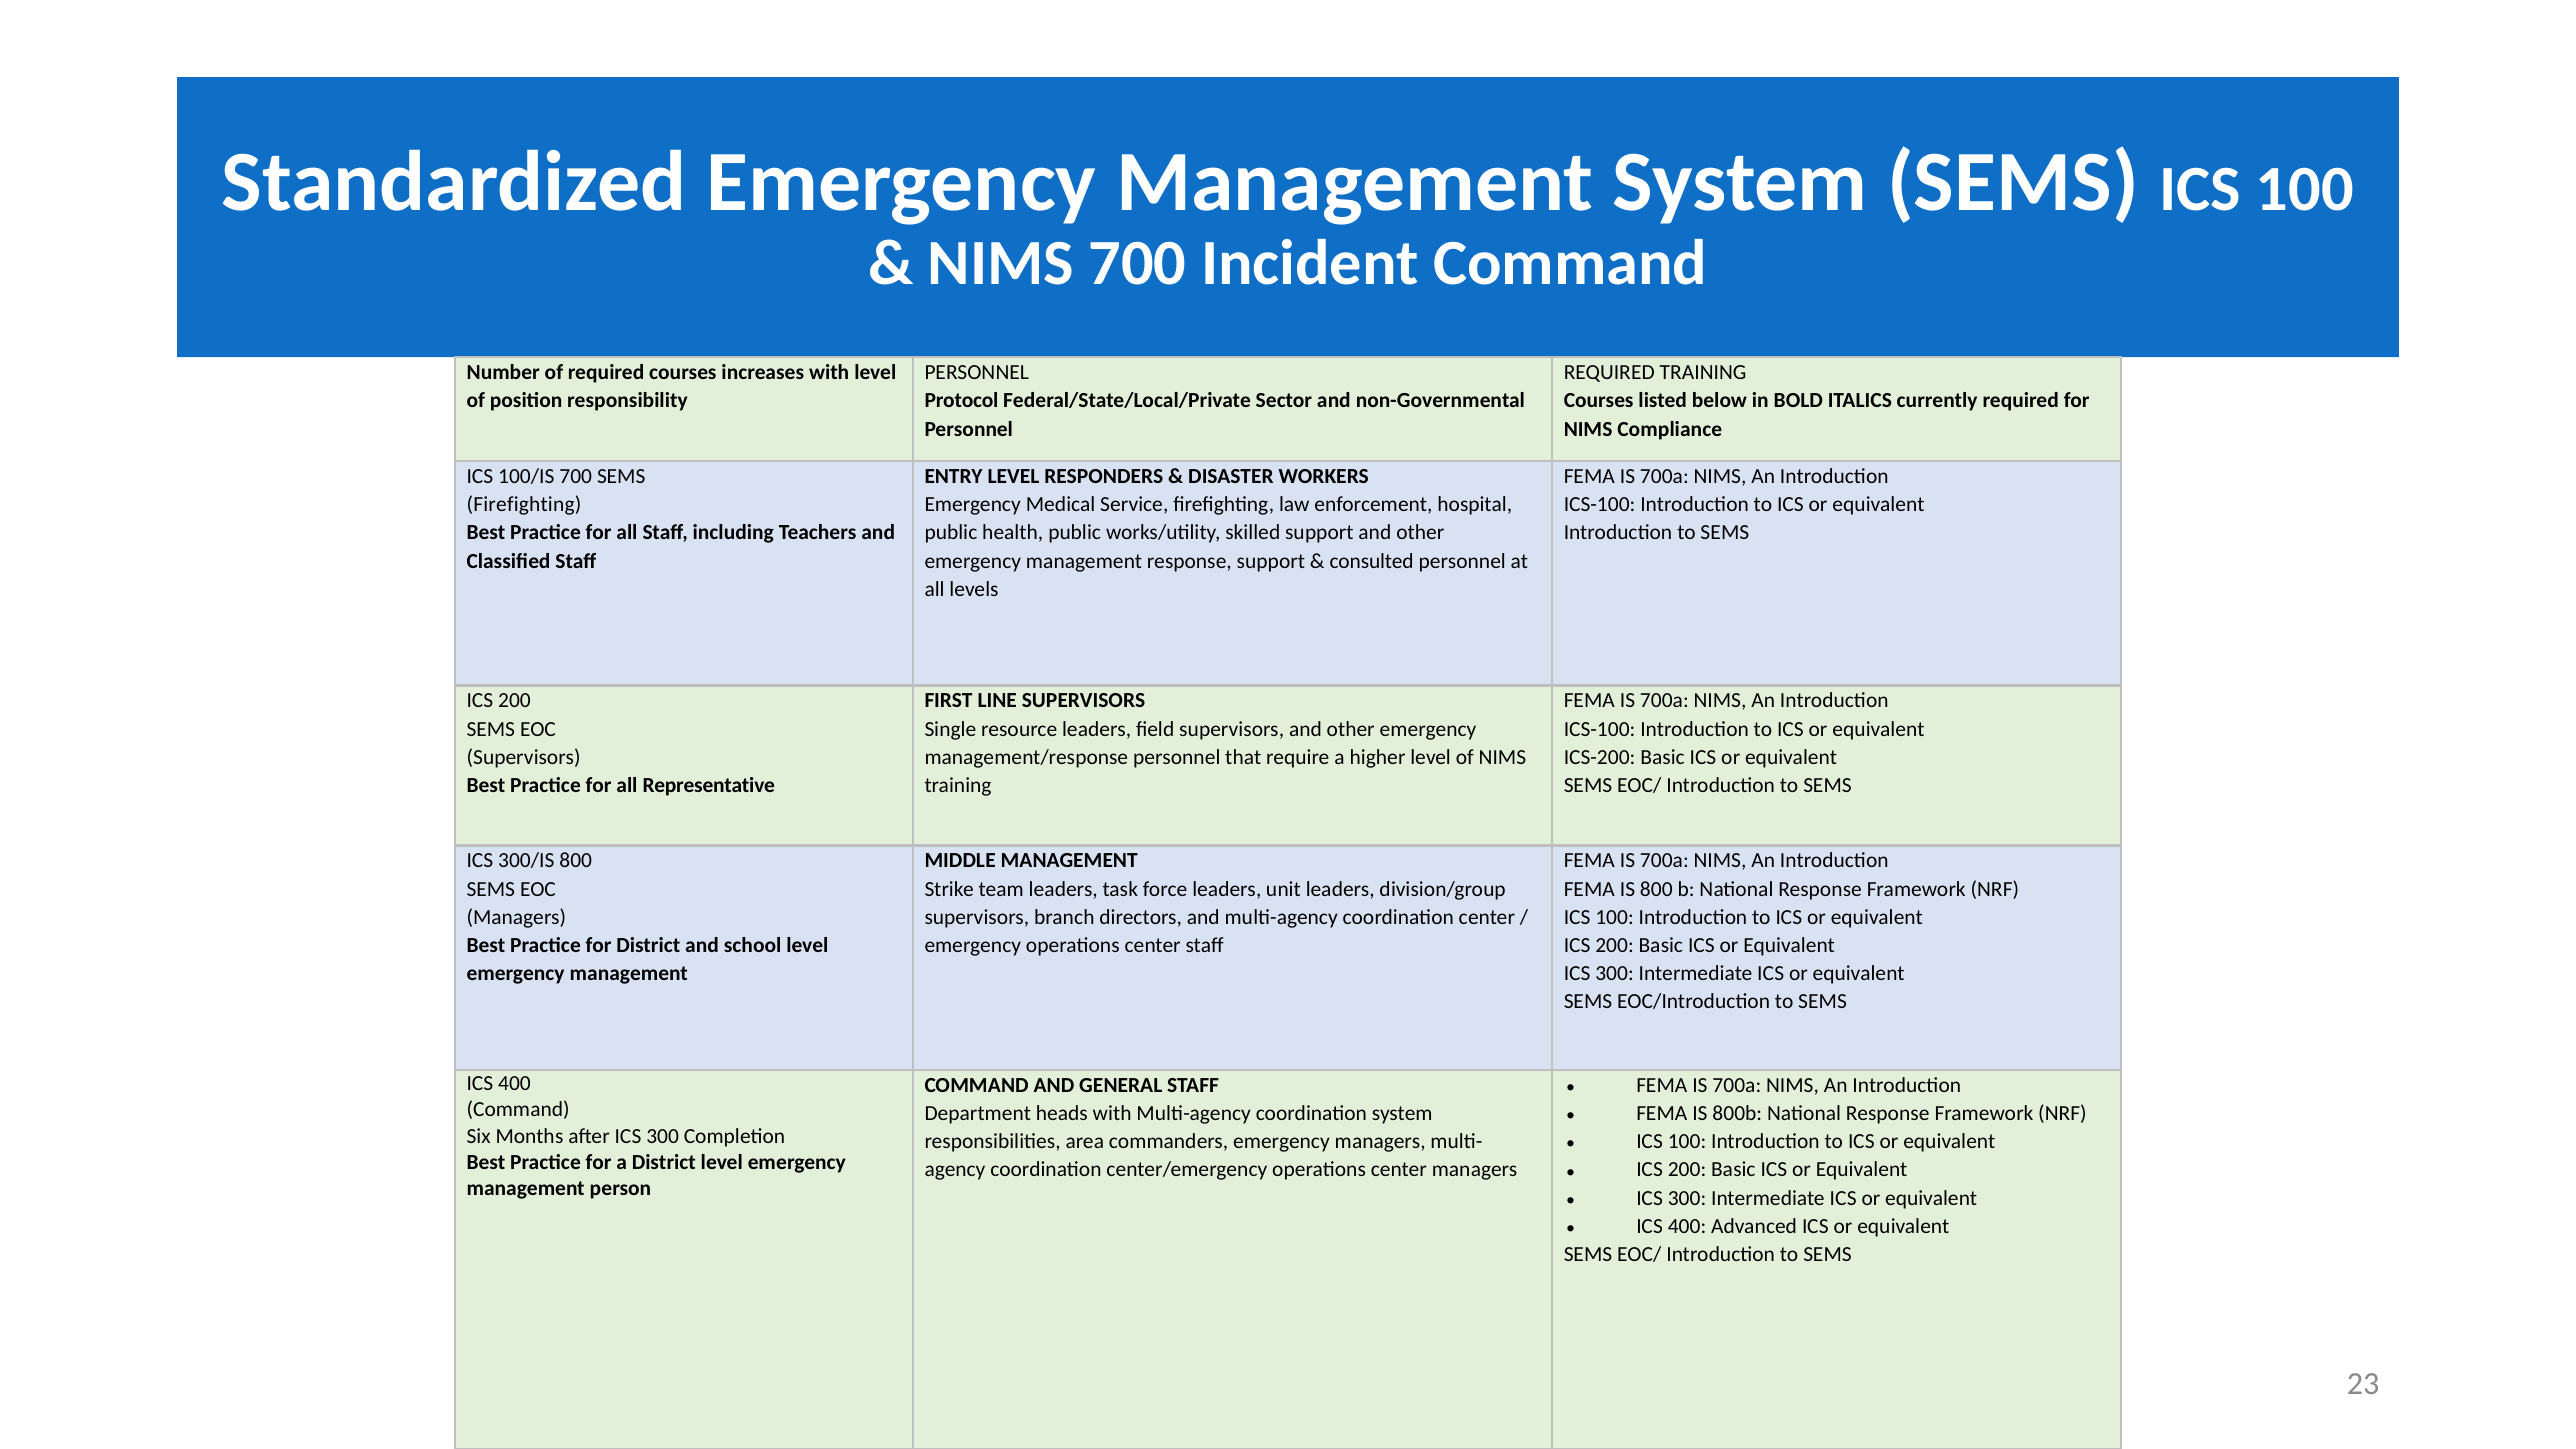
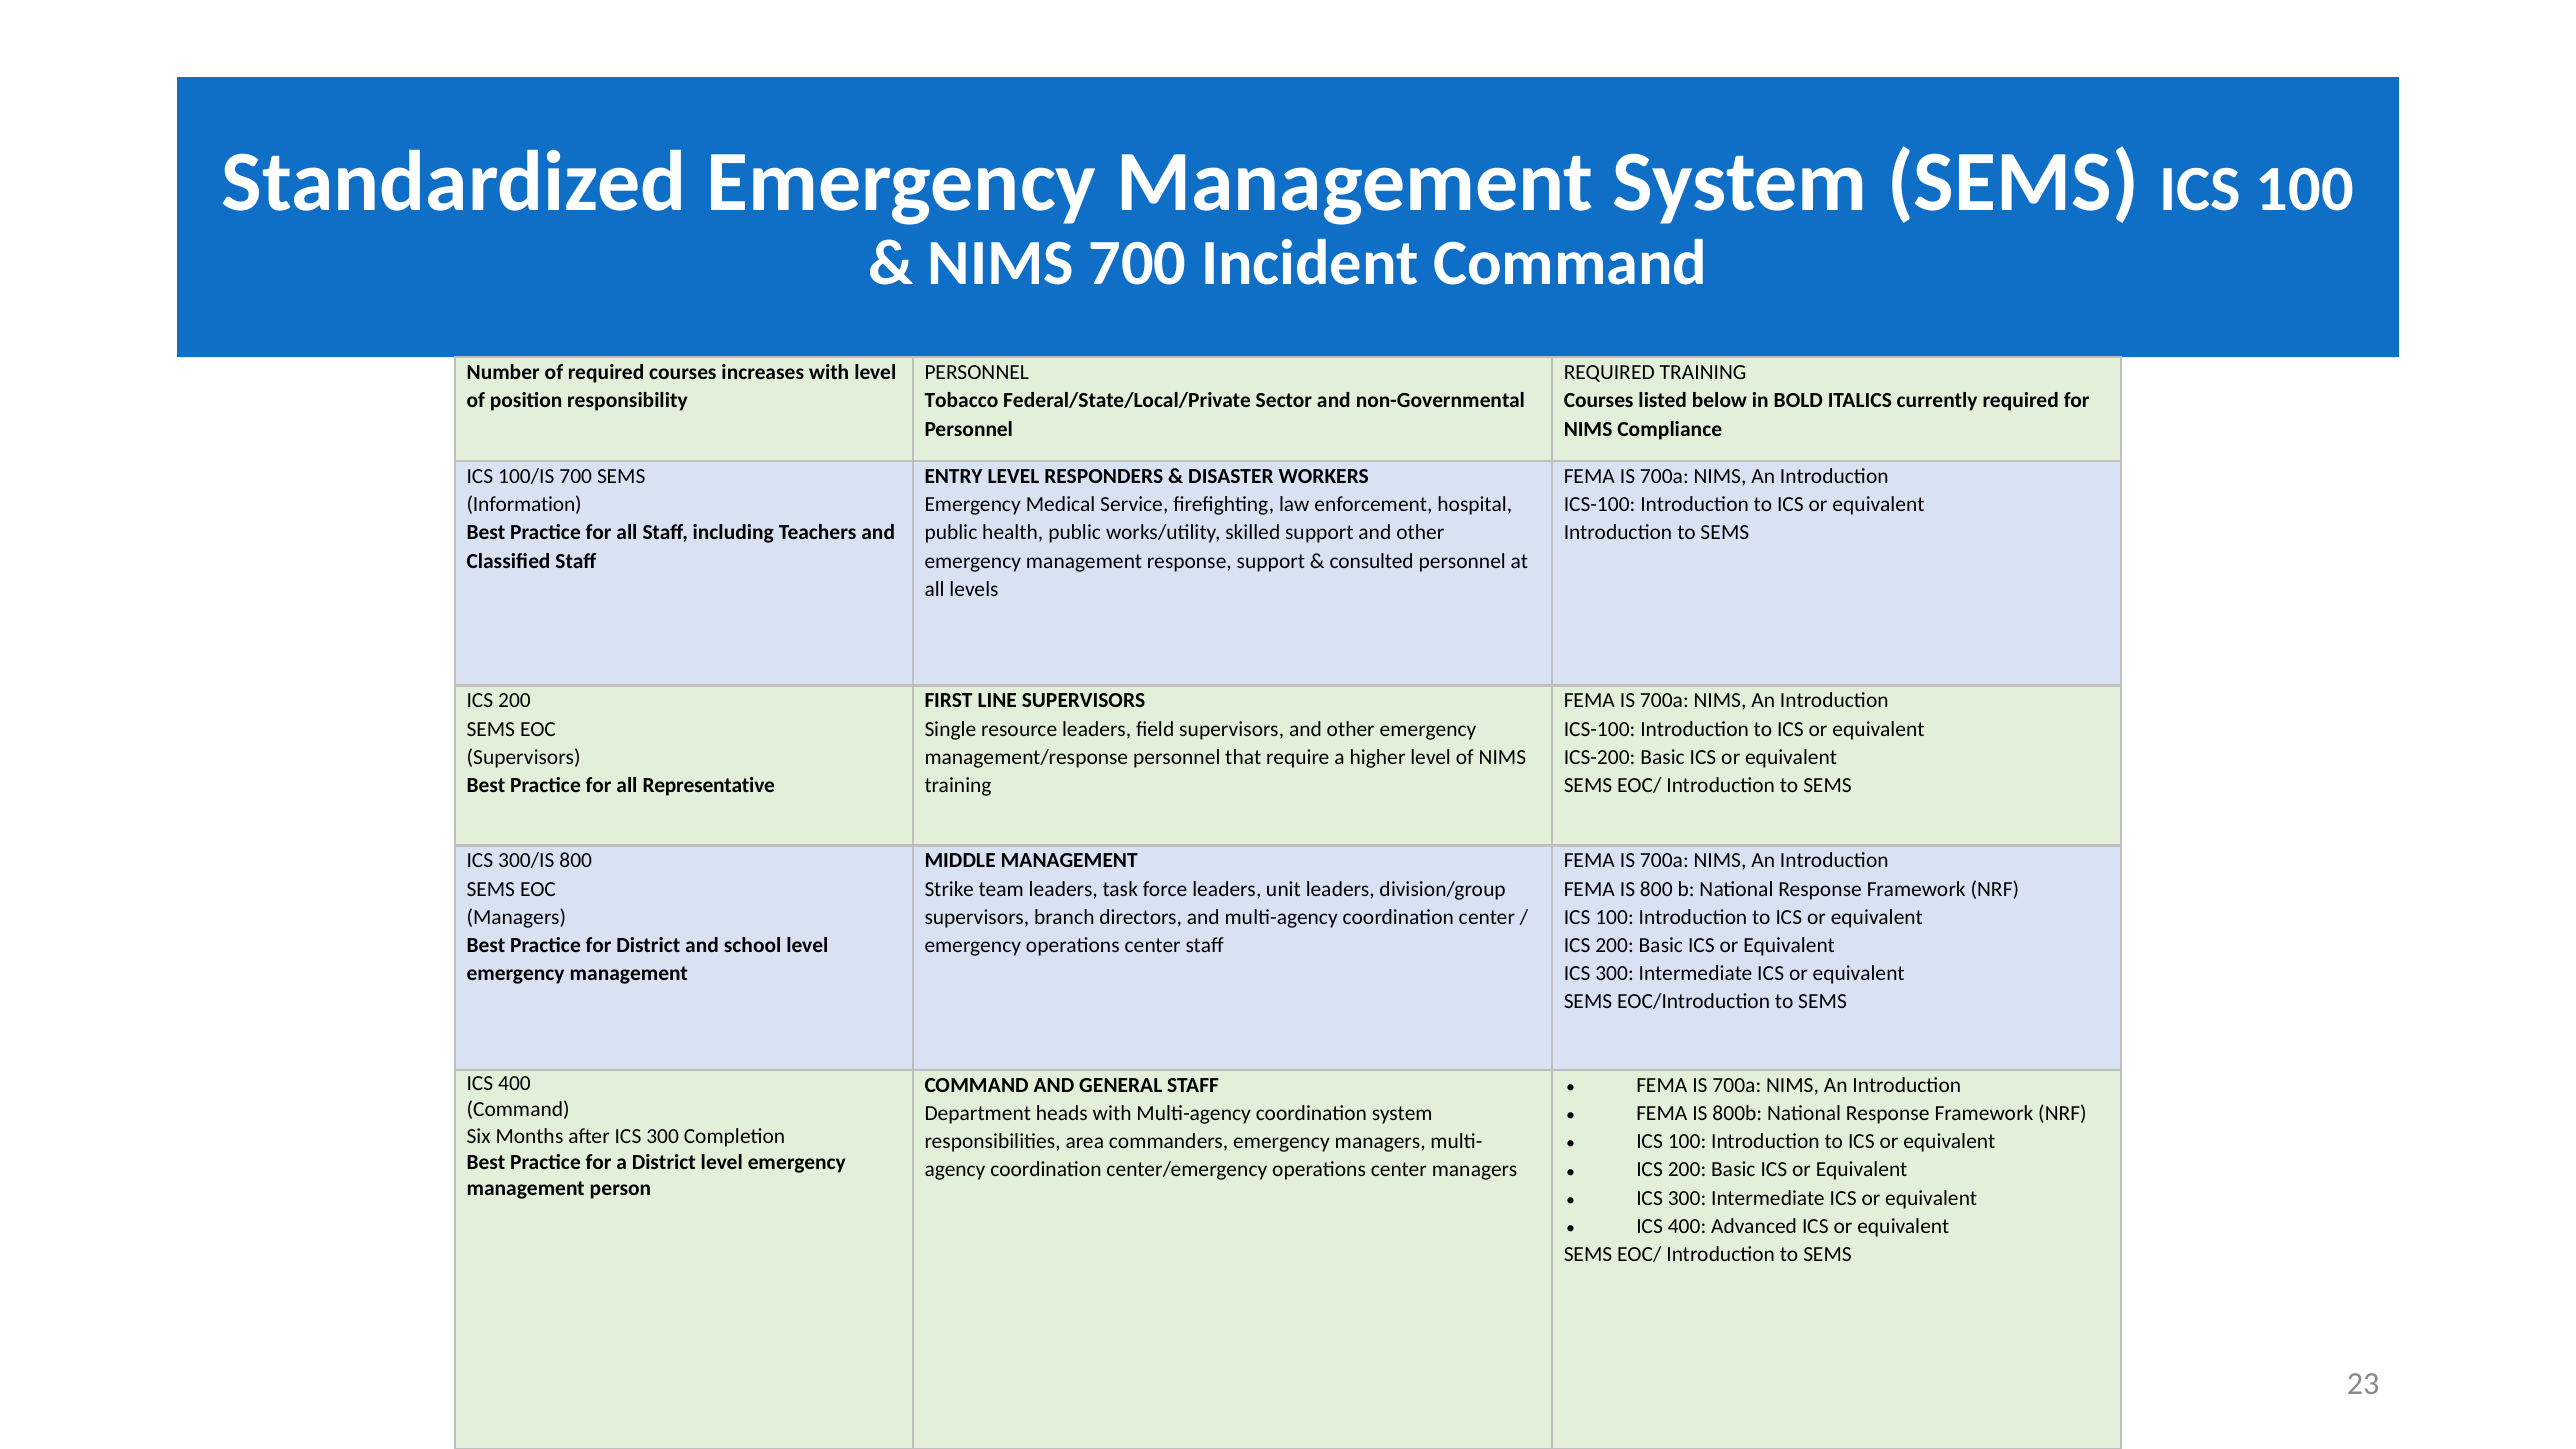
Protocol: Protocol -> Tobacco (961, 401)
Firefighting: Firefighting -> Information (524, 505)
